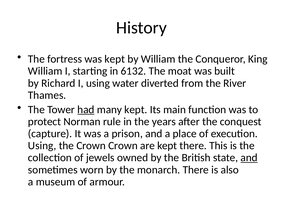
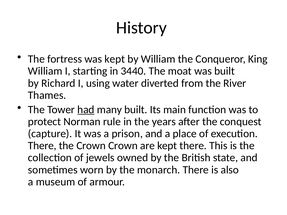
6132: 6132 -> 3440 (133, 71)
many kept: kept -> built (136, 110)
Using: Using -> There (42, 146)
and underline: present -> none (249, 158)
